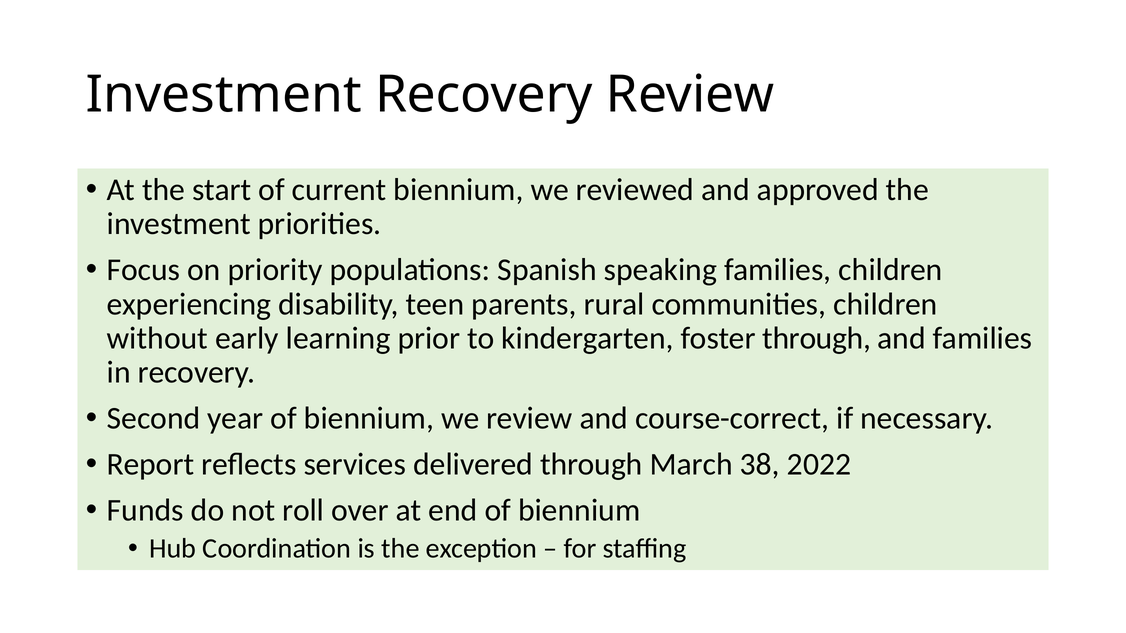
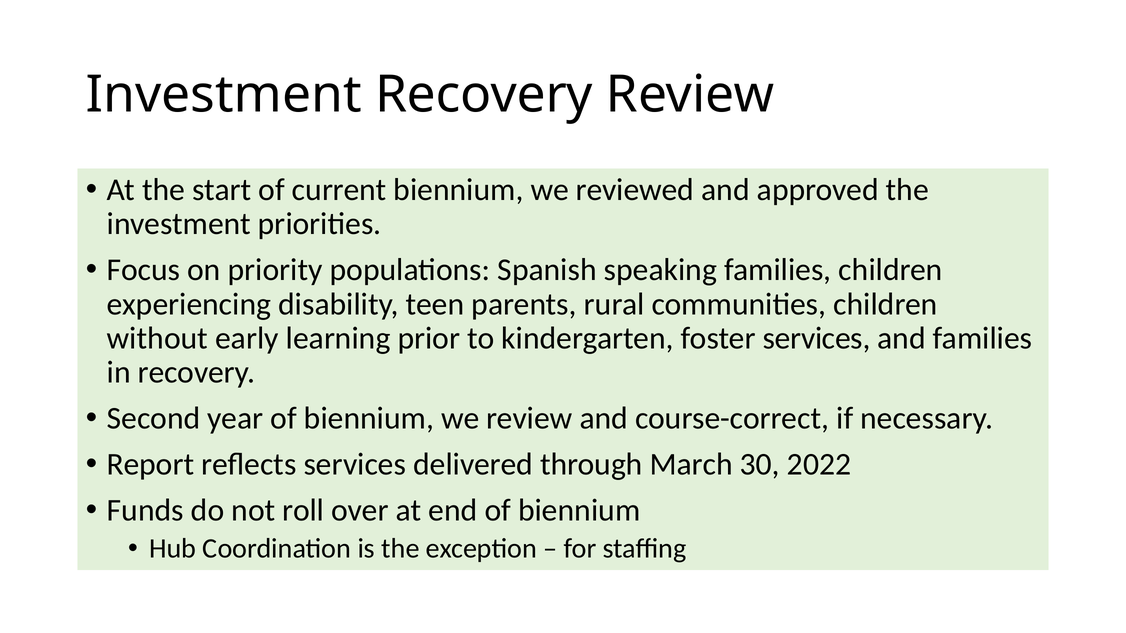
foster through: through -> services (817, 338)
38: 38 -> 30 (760, 465)
